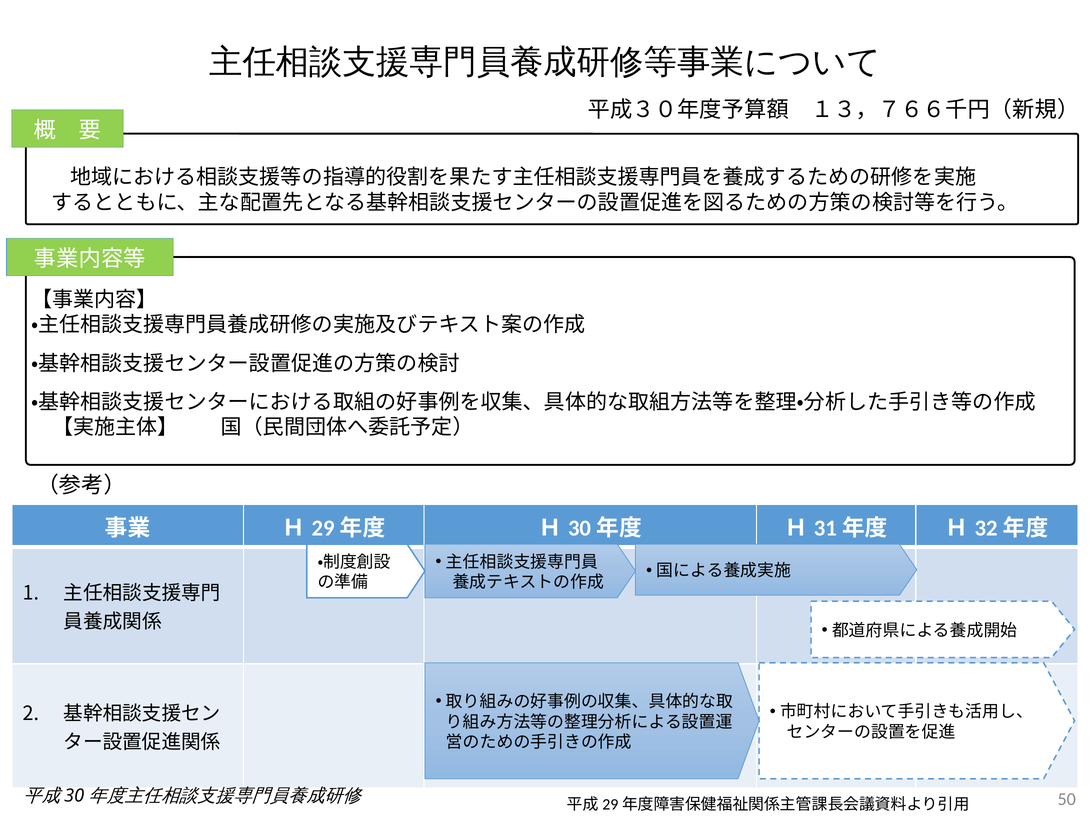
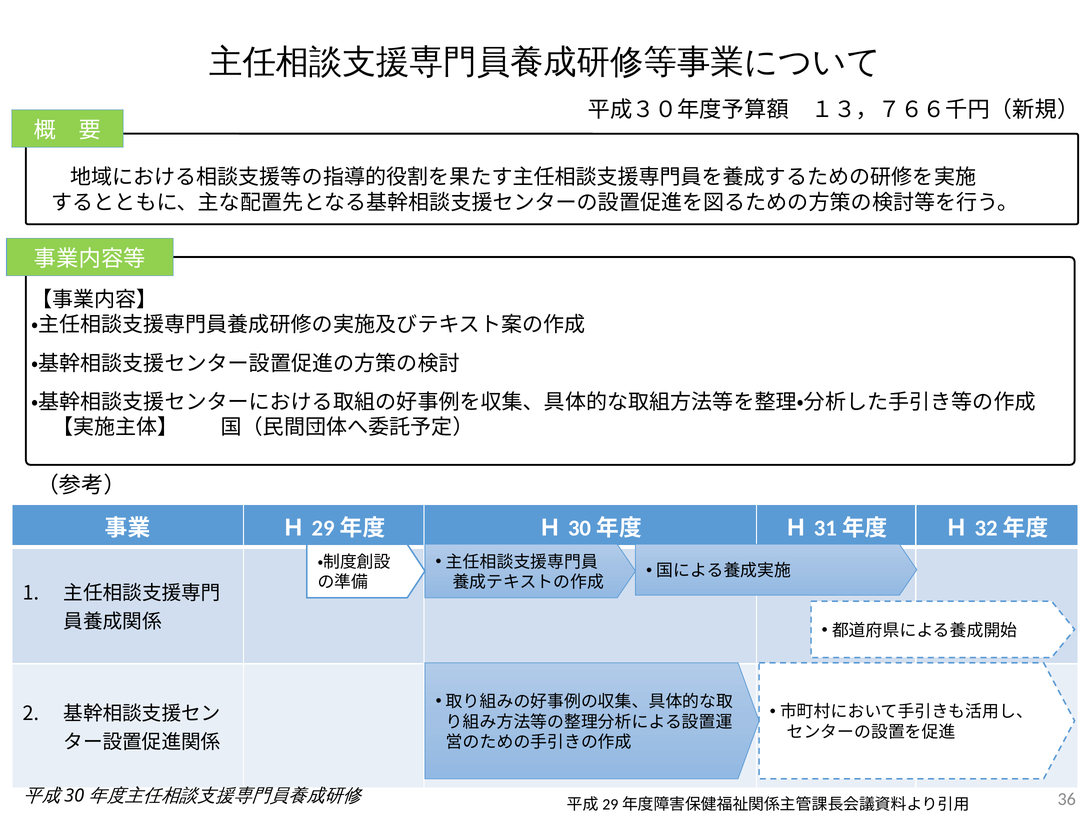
50: 50 -> 36 (1067, 799)
